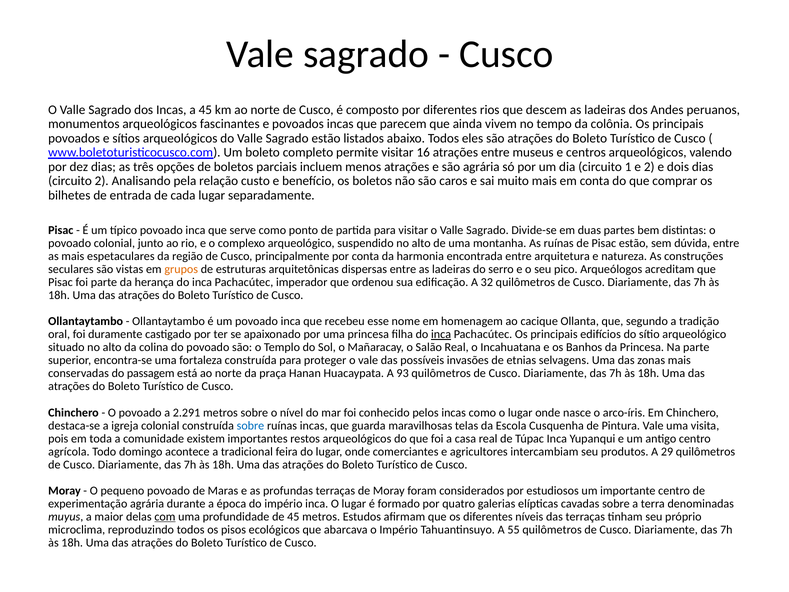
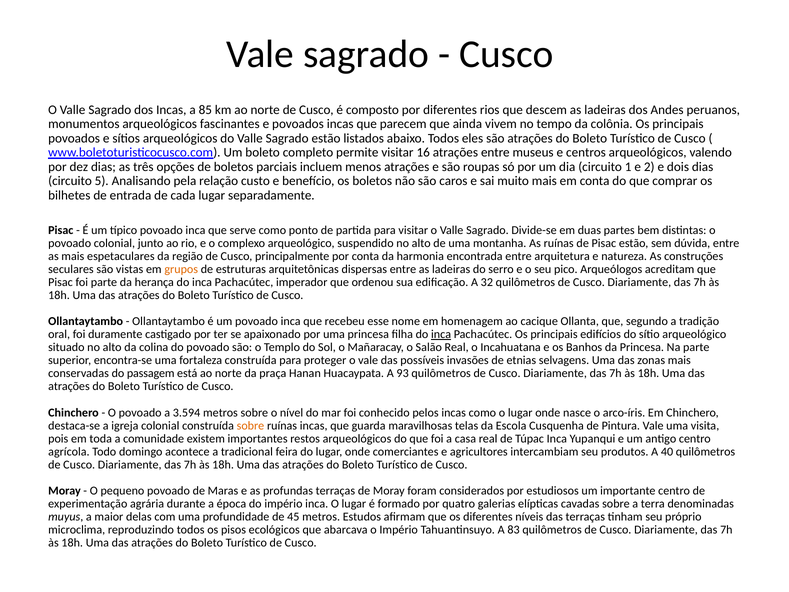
a 45: 45 -> 85 (205, 110)
são agrária: agrária -> roupas (481, 167)
circuito 2: 2 -> 5 (102, 181)
2.291: 2.291 -> 3.594 (187, 412)
sobre colour: blue -> orange (250, 425)
29: 29 -> 40 (667, 451)
com underline: present -> none (165, 516)
55: 55 -> 83 (514, 529)
